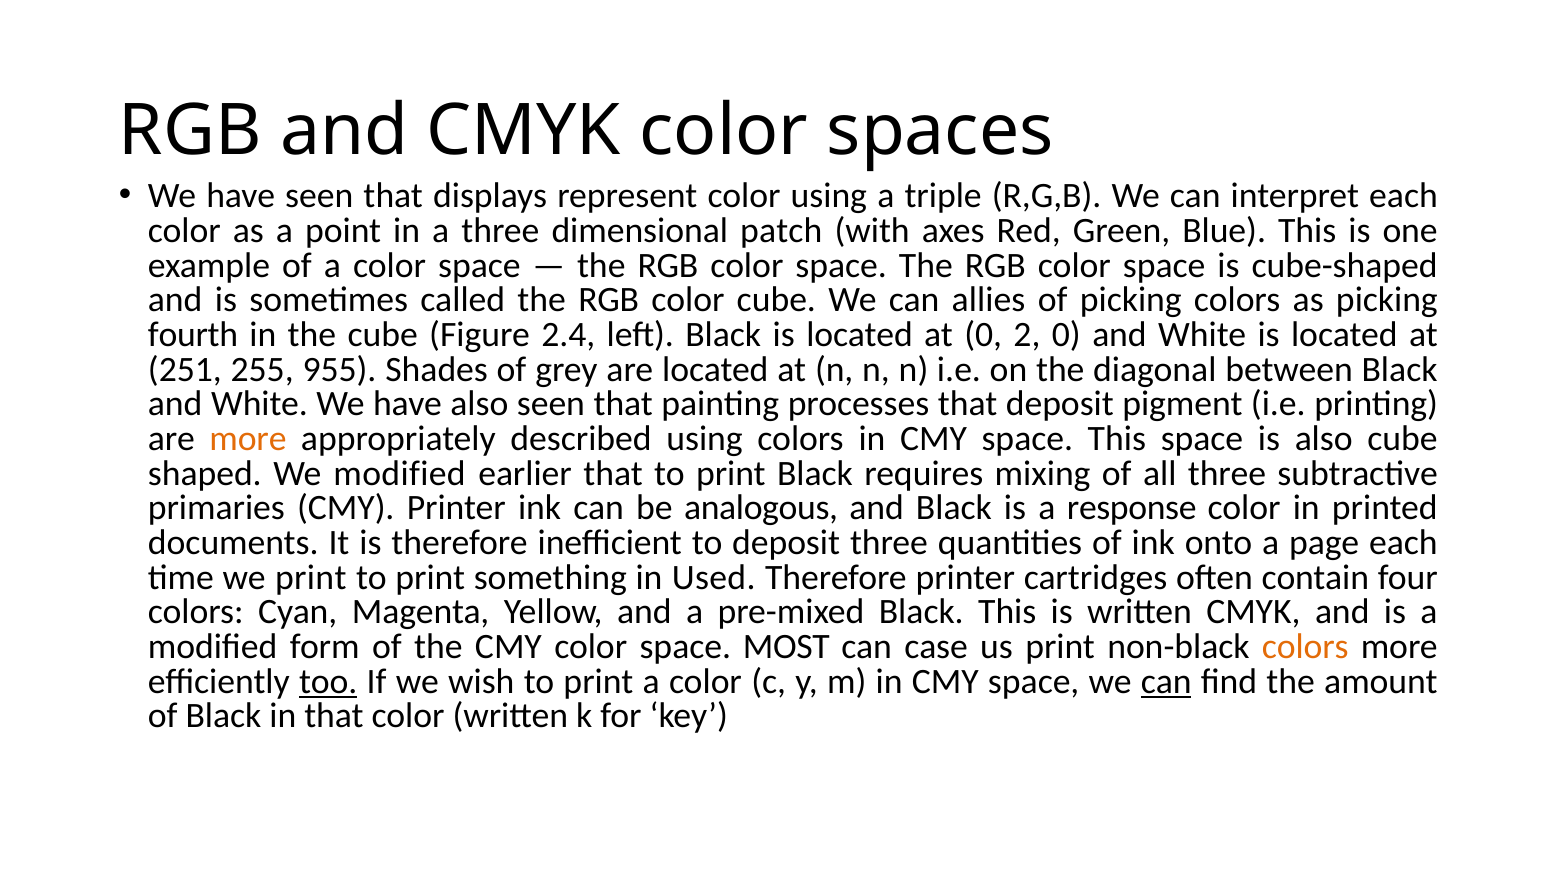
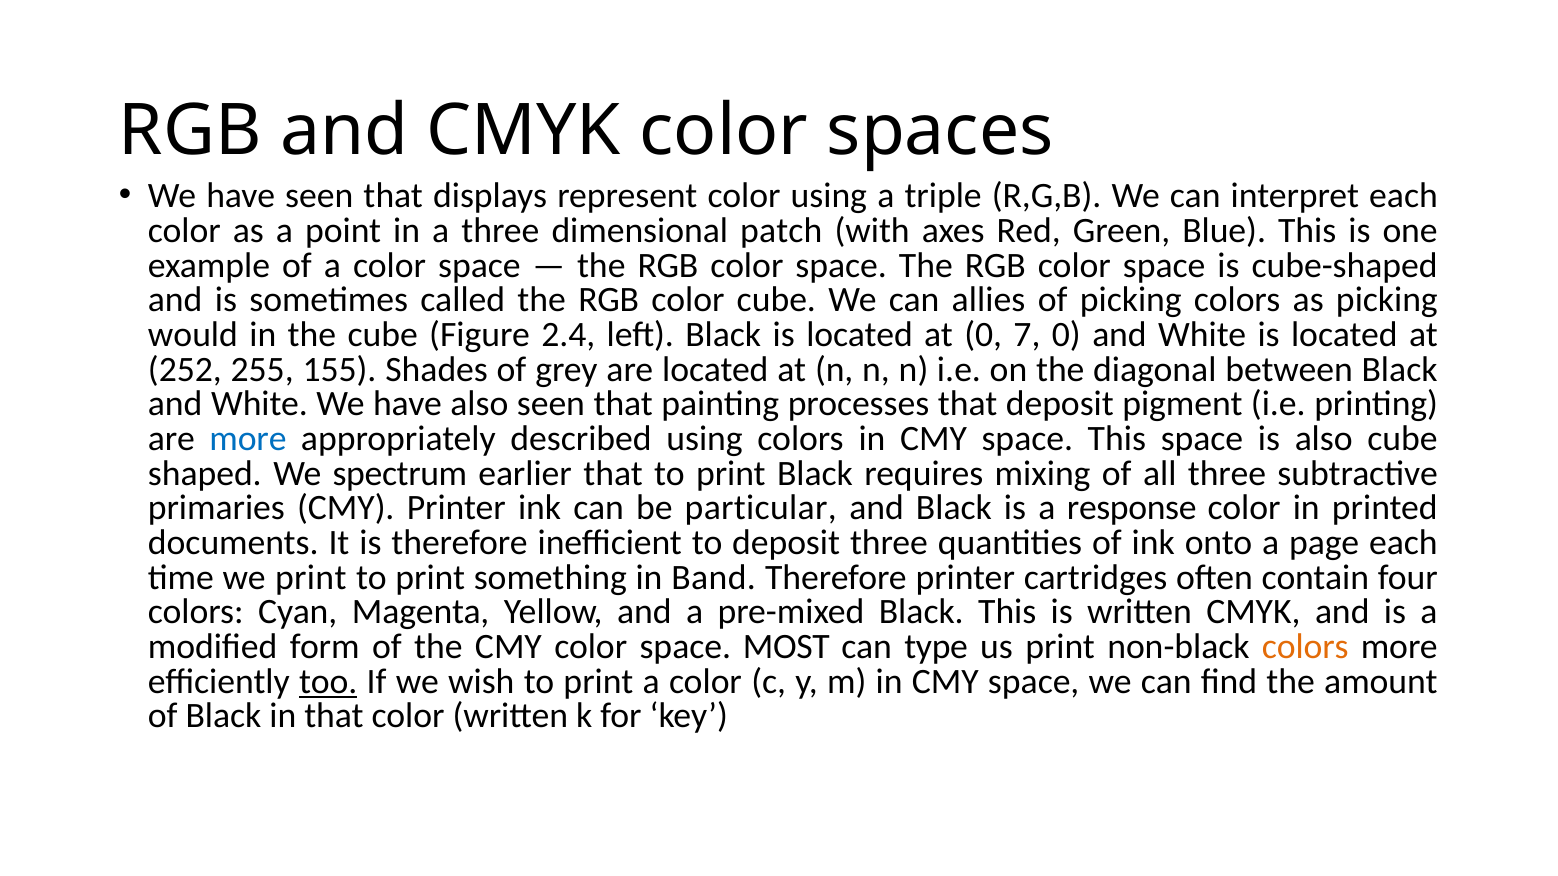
fourth: fourth -> would (193, 335)
2: 2 -> 7 (1027, 335)
251: 251 -> 252 (185, 369)
955: 955 -> 155 (340, 369)
more colour: orange -> blue (248, 439)
We modified: modified -> spectrum (400, 473)
analogous: analogous -> particular (761, 508)
Used: Used -> Band (714, 578)
case: case -> type (936, 647)
can underline: present -> none (1166, 682)
